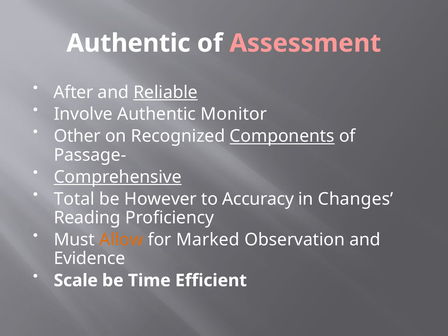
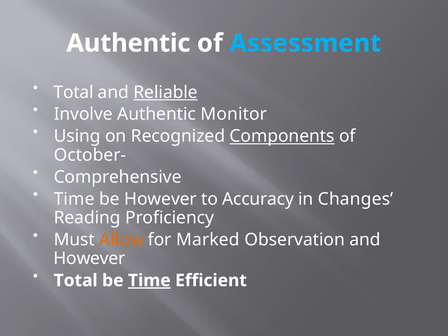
Assessment colour: pink -> light blue (305, 43)
After: After -> Total (74, 92)
Other: Other -> Using (77, 136)
Passage-: Passage- -> October- (90, 155)
Comprehensive underline: present -> none (118, 177)
Total: Total -> Time (74, 199)
Evidence: Evidence -> However (89, 259)
Scale: Scale -> Total (76, 280)
Time underline: none -> present (149, 280)
